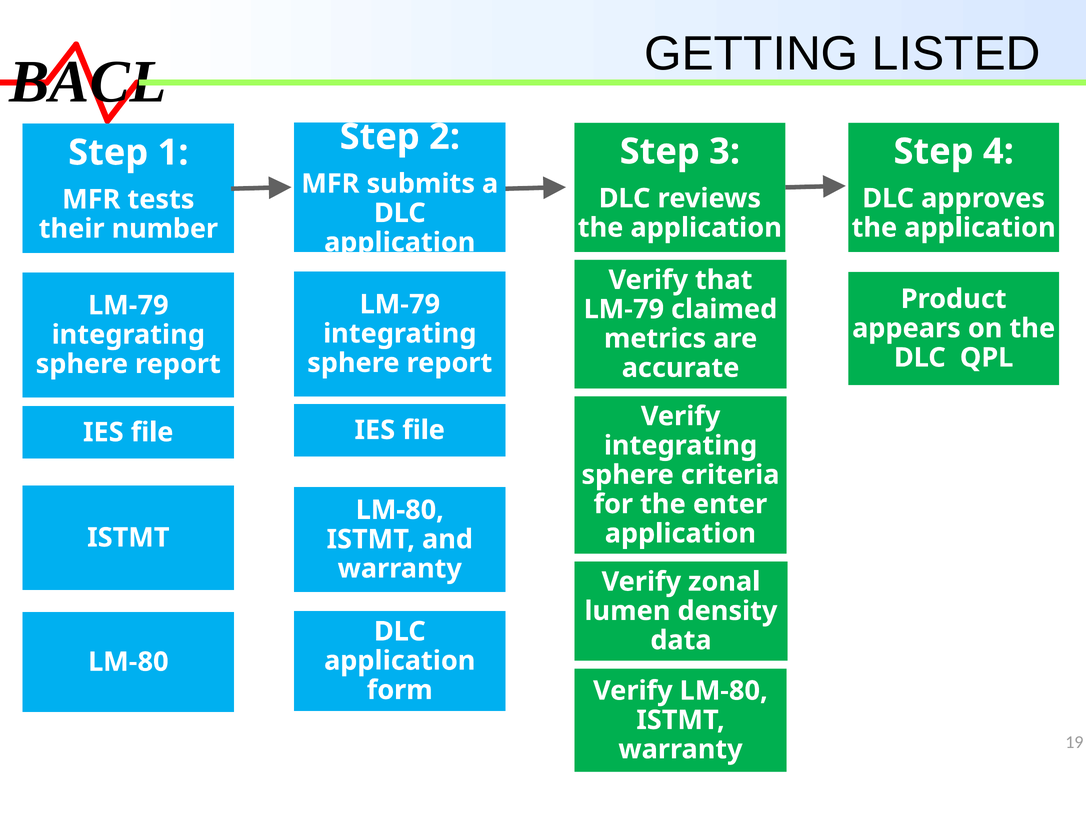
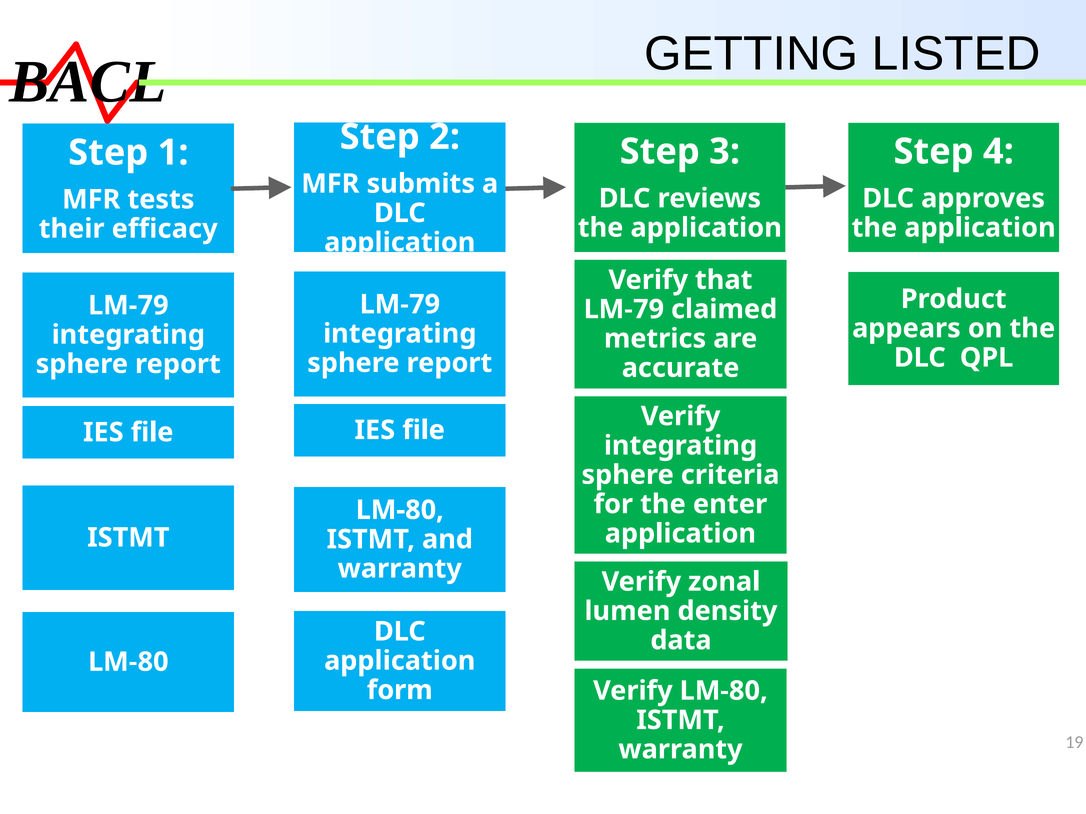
number: number -> efficacy (165, 229)
